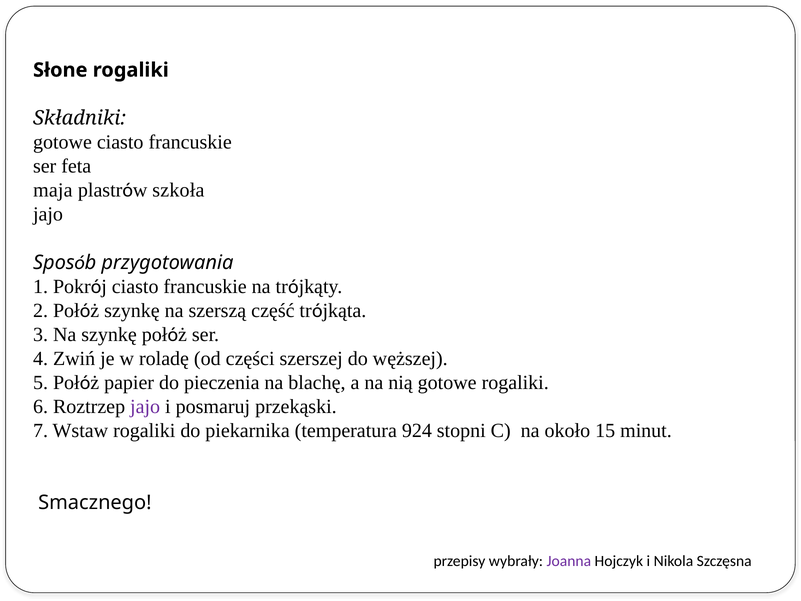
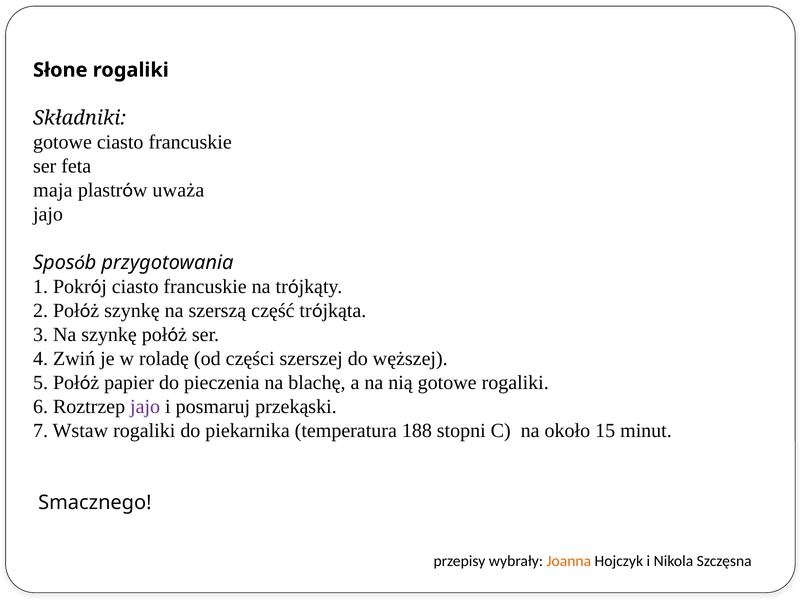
szkoła: szkoła -> uważa (178, 190)
924: 924 -> 188 (417, 431)
Joanna colour: purple -> orange (569, 561)
